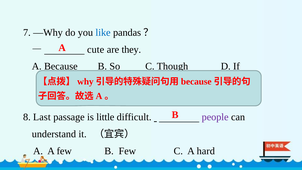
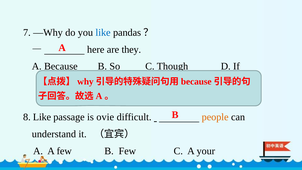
cute: cute -> here (96, 49)
8 Last: Last -> Like (42, 117)
little: little -> ovie (105, 117)
people colour: purple -> orange (215, 117)
hard: hard -> your (206, 151)
